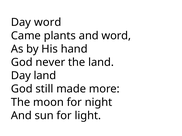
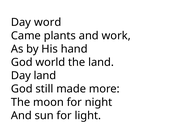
and word: word -> work (116, 36)
never: never -> world (50, 62)
